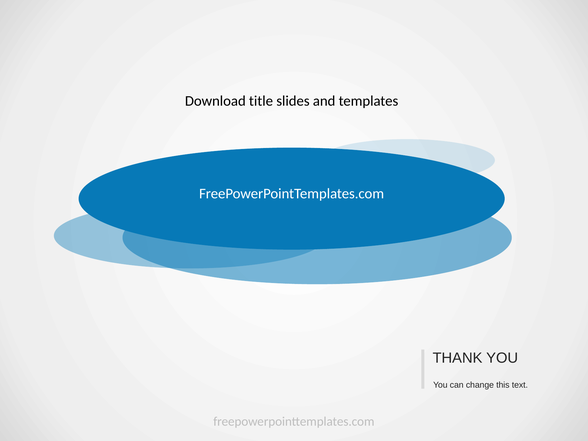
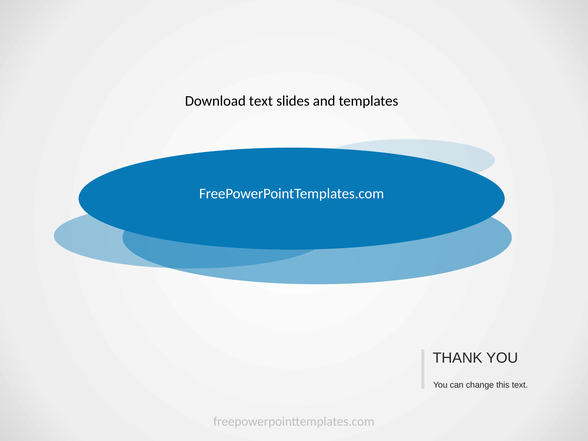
Download title: title -> text (261, 101)
